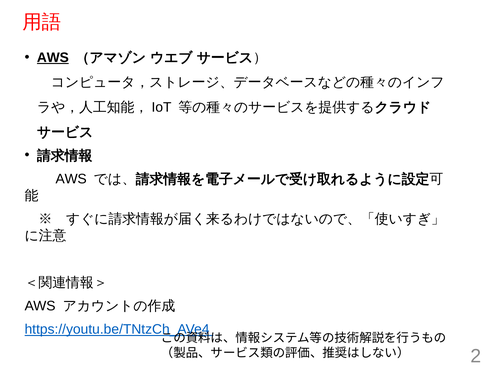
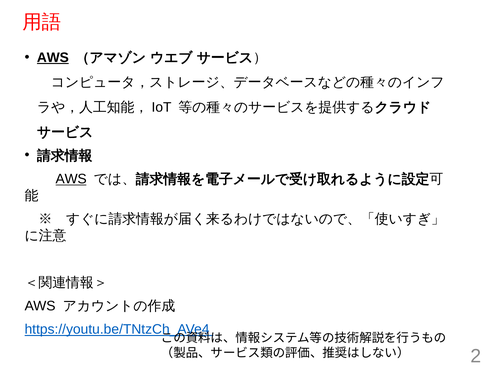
AWS underline: none -> present (71, 179)
